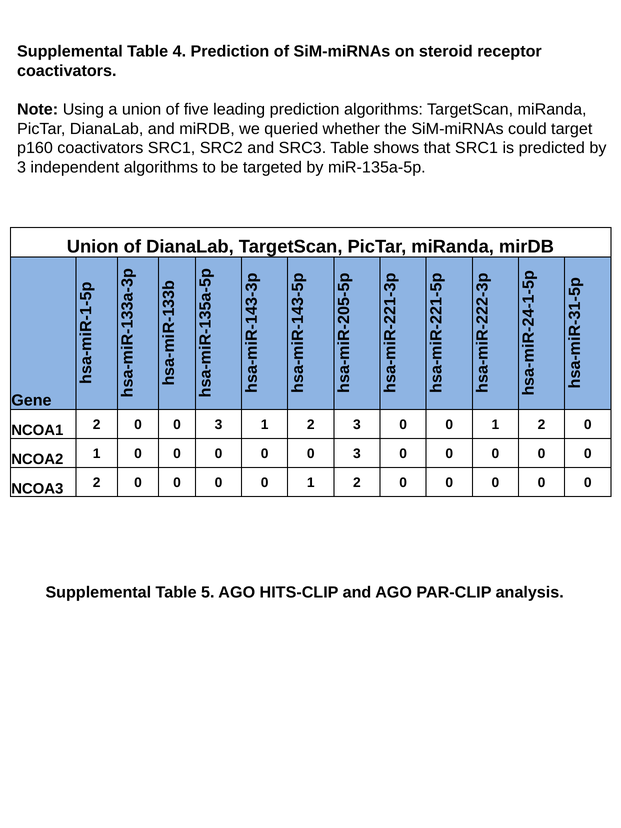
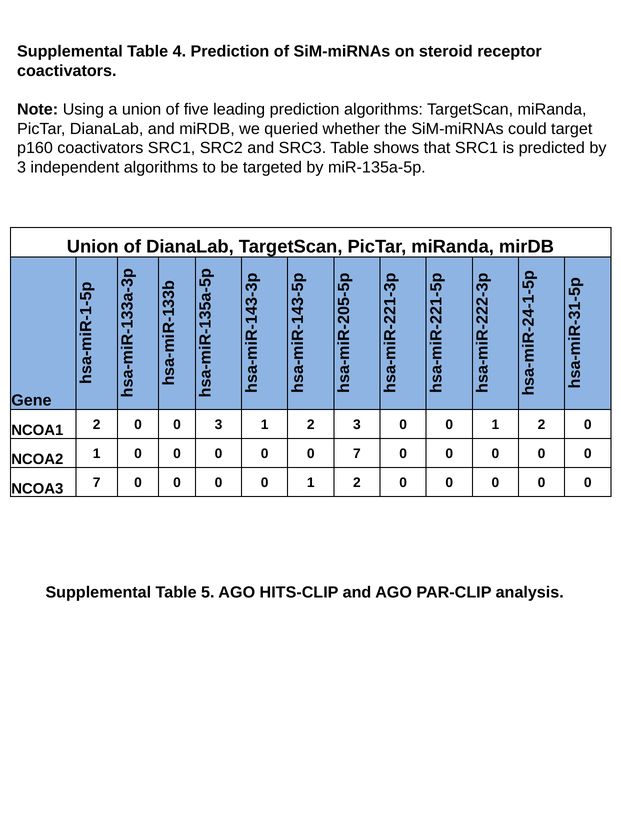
0 0 0 3: 3 -> 7 (357, 454)
NCOA3 2: 2 -> 7 (97, 483)
